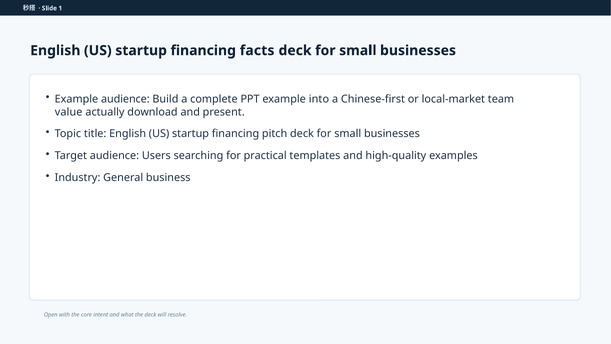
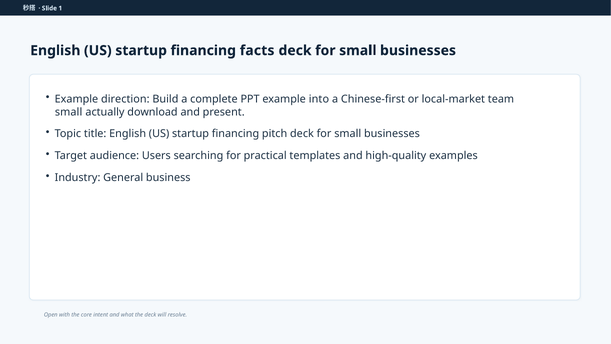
Example audience: audience -> direction (125, 99)
value: value -> small (69, 112)
